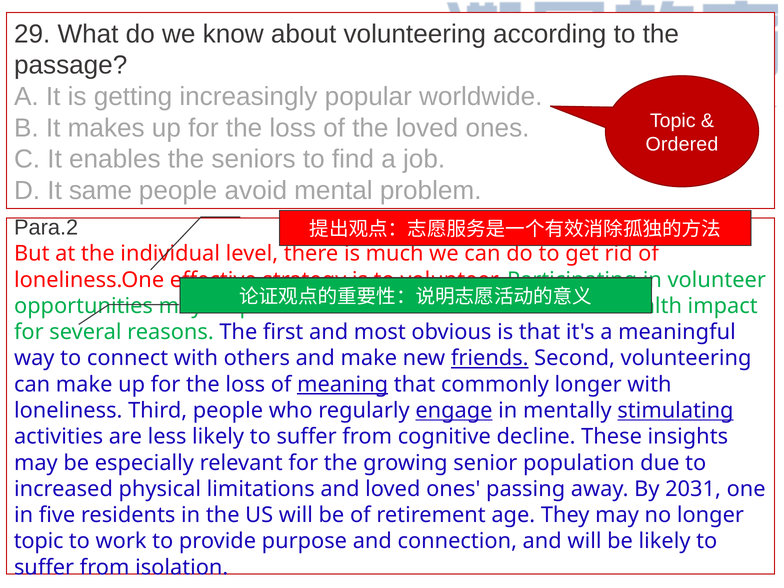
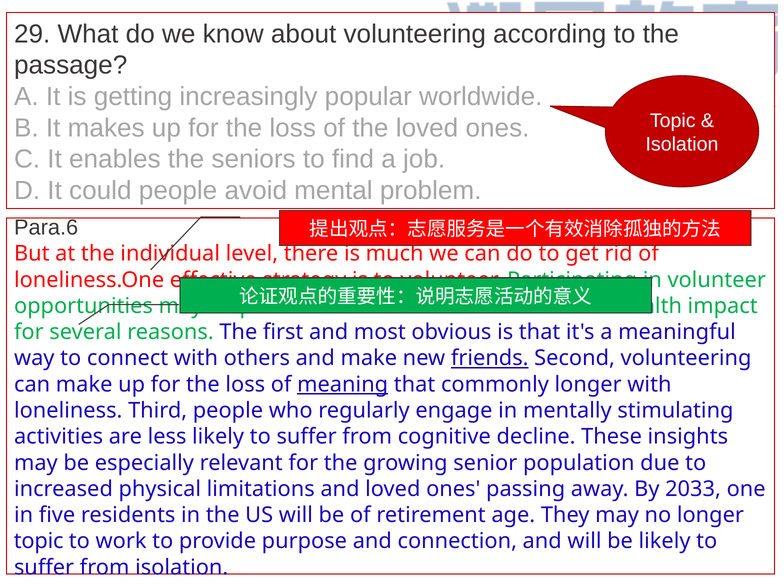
Ordered: Ordered -> Isolation (682, 144)
same: same -> could (100, 191)
Para.2: Para.2 -> Para.6 (46, 228)
engage underline: present -> none (454, 411)
stimulating underline: present -> none (675, 411)
2031: 2031 -> 2033 (693, 489)
